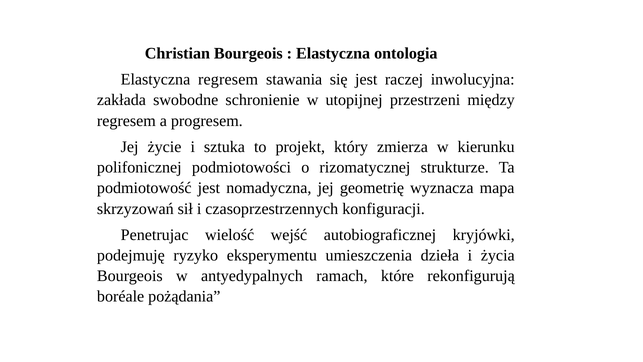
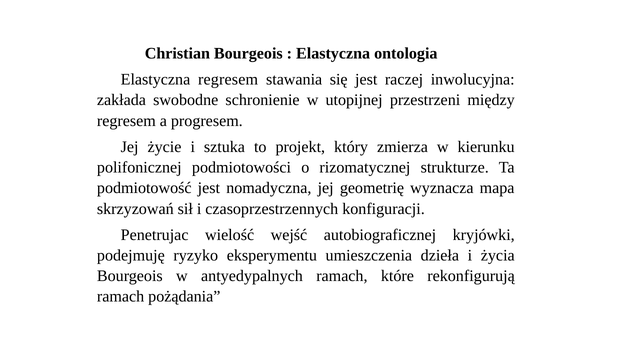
boréale: boréale -> ramach (121, 296)
